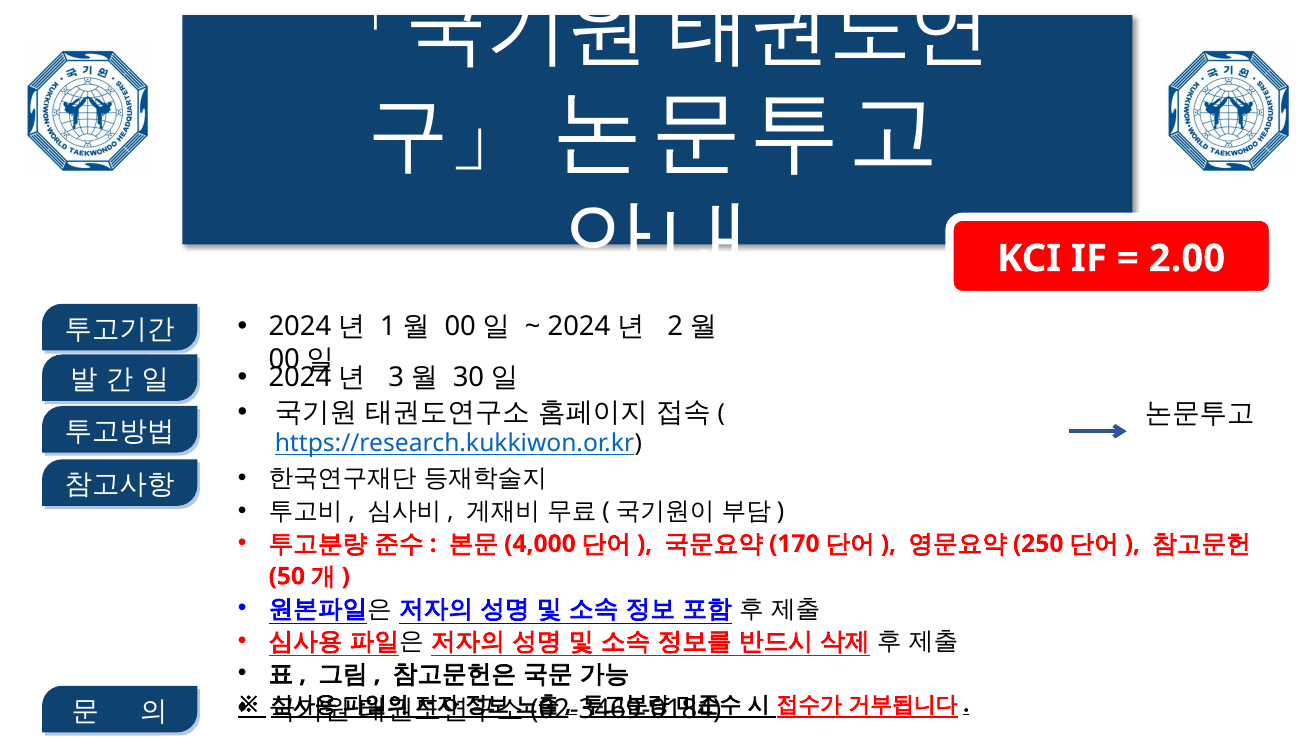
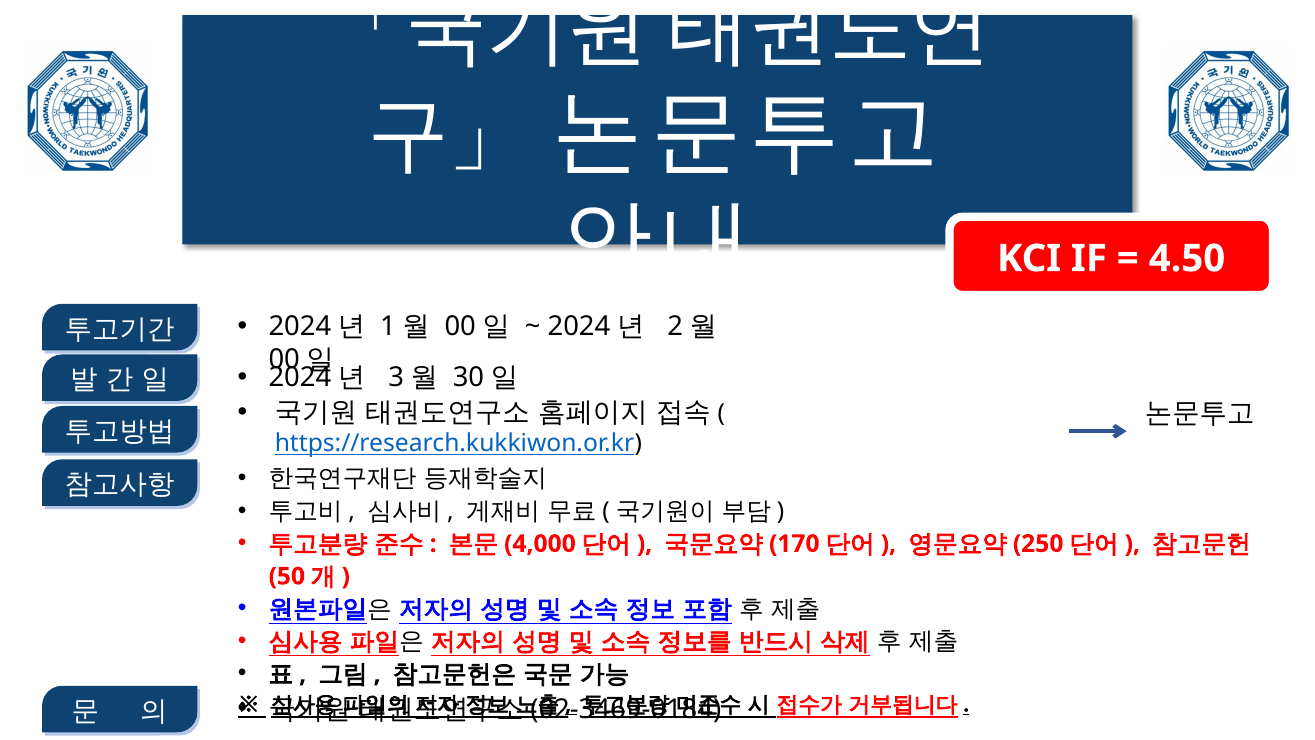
2.00: 2.00 -> 4.50 (1187, 258)
